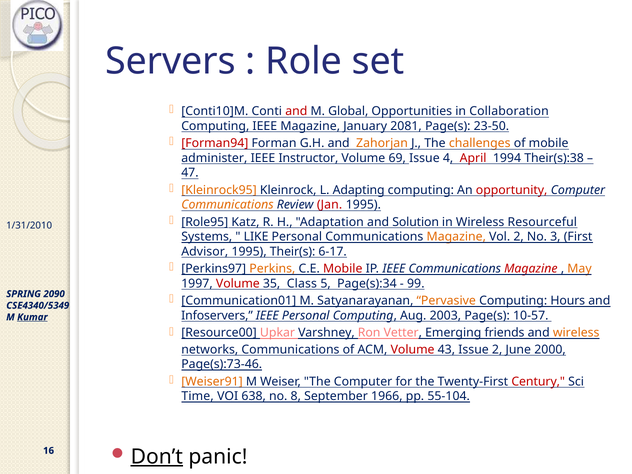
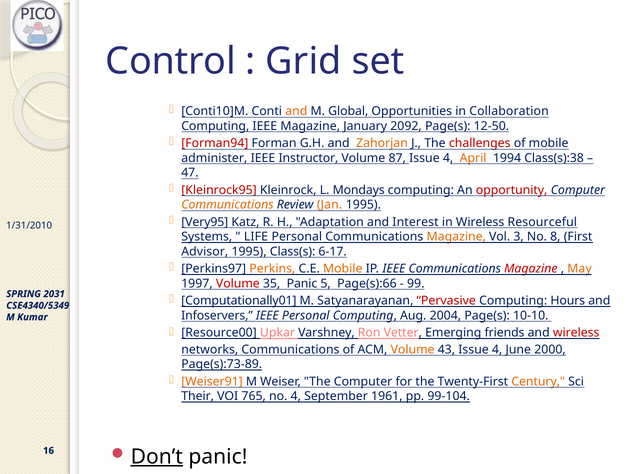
Servers: Servers -> Control (171, 61)
Role: Role -> Grid (303, 61)
and colour: red -> orange (296, 111)
2081: 2081 -> 2092 (406, 126)
23-50: 23-50 -> 12-50 (491, 126)
challenges colour: orange -> red (480, 143)
69: 69 -> 87 (397, 158)
April colour: red -> orange (473, 158)
Their(s):38: Their(s):38 -> Class(s):38 (554, 158)
Kleinrock95 colour: orange -> red (219, 190)
Adapting: Adapting -> Mondays (359, 190)
Jan colour: red -> orange (330, 205)
Role95: Role95 -> Very95 (205, 222)
Solution: Solution -> Interest (416, 222)
LIKE: LIKE -> LIFE (256, 237)
Vol 2: 2 -> 3 (519, 237)
3: 3 -> 8 (555, 237)
Their(s: Their(s -> Class(s (293, 252)
Mobile colour: red -> orange (343, 269)
35 Class: Class -> Panic (302, 284)
Page(s):34: Page(s):34 -> Page(s):66 (367, 284)
2090: 2090 -> 2031 (54, 294)
Communication01: Communication01 -> Computationally01 (239, 301)
Pervasive colour: orange -> red (446, 301)
2003: 2003 -> 2004 (445, 316)
10-57: 10-57 -> 10-10 (531, 316)
Kumar underline: present -> none (32, 317)
wireless colour: orange -> red (576, 333)
Volume colour: red -> orange (413, 350)
43 Issue 2: 2 -> 4 (497, 350)
Page(s):73-46: Page(s):73-46 -> Page(s):73-89 (222, 364)
Century colour: red -> orange (538, 381)
Time: Time -> Their (198, 396)
638: 638 -> 765 (254, 396)
no 8: 8 -> 4 (296, 396)
1966: 1966 -> 1961 (387, 396)
55-104: 55-104 -> 99-104 (449, 396)
